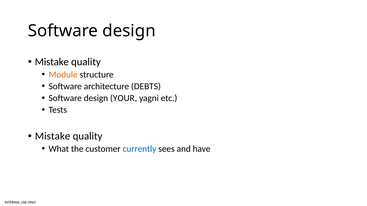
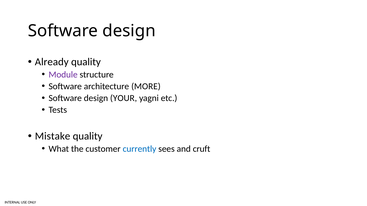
Mistake: Mistake -> Already (52, 62)
Module colour: orange -> purple (63, 75)
DEBTS: DEBTS -> MORE (146, 87)
have: have -> cruft (202, 149)
